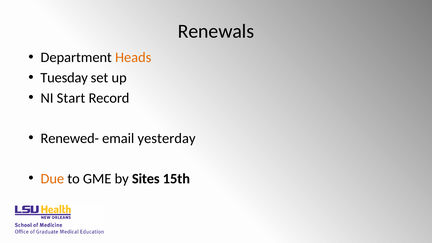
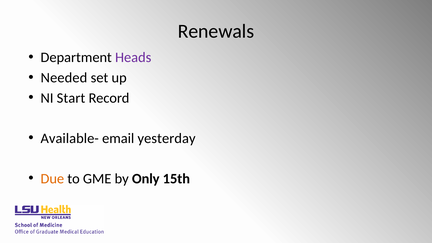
Heads colour: orange -> purple (133, 58)
Tuesday: Tuesday -> Needed (64, 78)
Renewed-: Renewed- -> Available- (70, 138)
Sites: Sites -> Only (146, 179)
